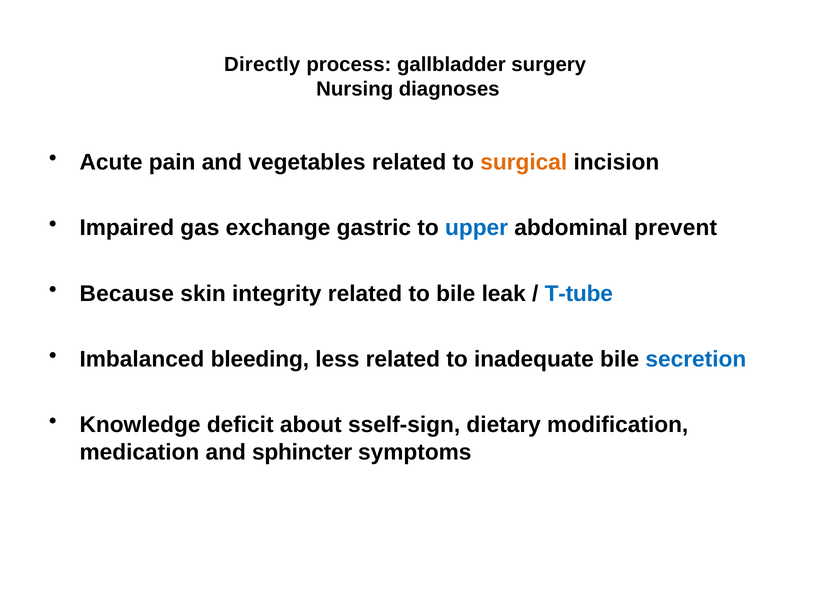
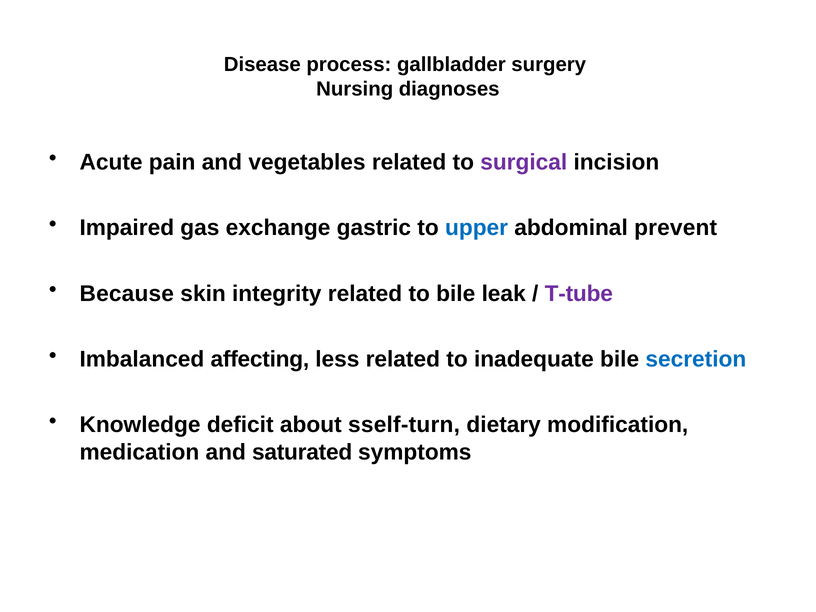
Directly: Directly -> Disease (262, 65)
surgical colour: orange -> purple (524, 162)
T-tube colour: blue -> purple (579, 294)
bleeding: bleeding -> affecting (260, 359)
sself-sign: sself-sign -> sself-turn (404, 425)
sphincter: sphincter -> saturated (302, 452)
